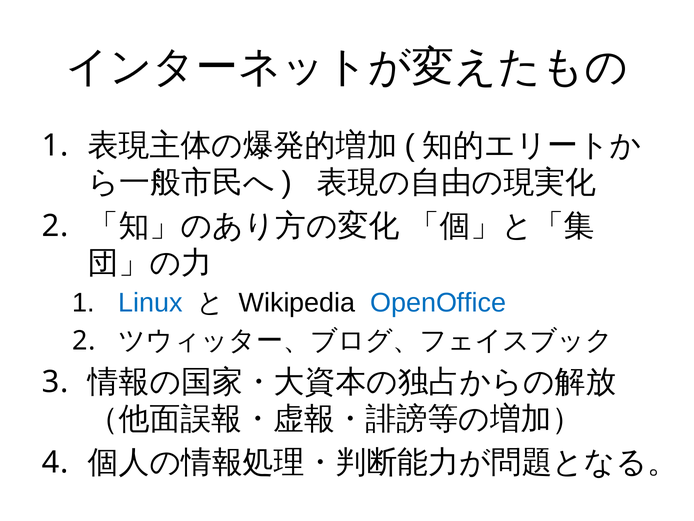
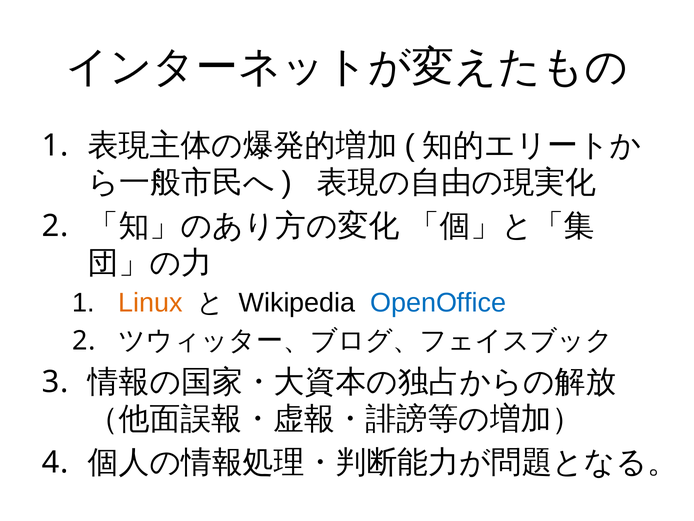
Linux colour: blue -> orange (150, 303)
